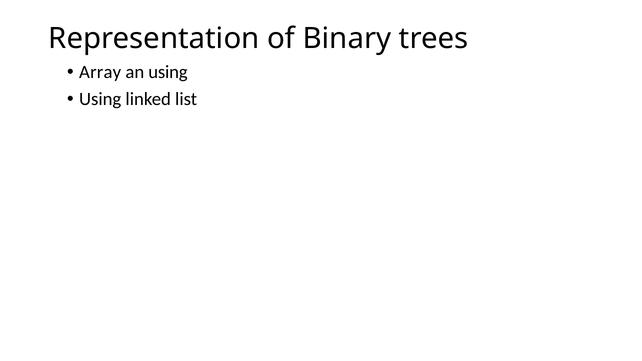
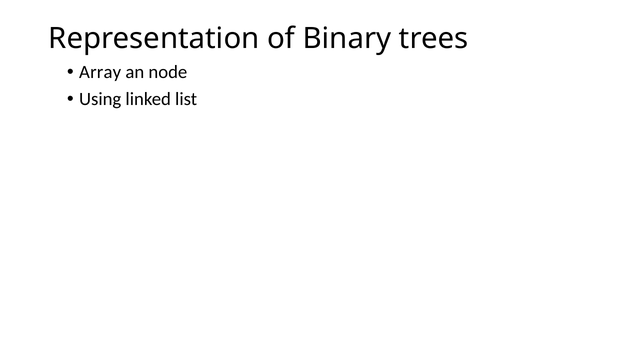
an using: using -> node (168, 72)
